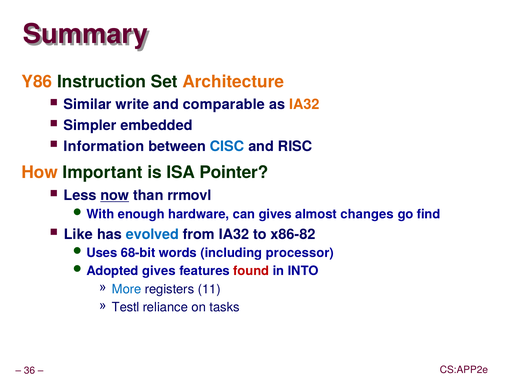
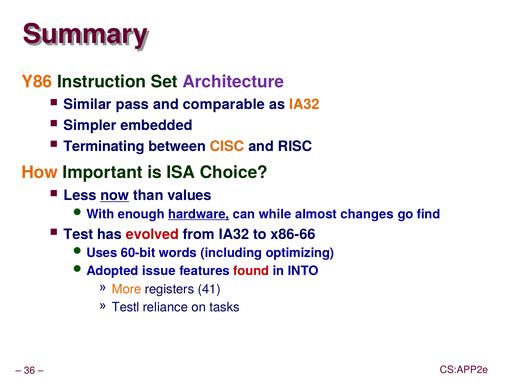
Architecture colour: orange -> purple (233, 82)
write: write -> pass (132, 104)
Information: Information -> Terminating (104, 146)
CISC colour: blue -> orange (227, 146)
Pointer: Pointer -> Choice (234, 172)
rrmovl: rrmovl -> values (189, 195)
hardware underline: none -> present (199, 214)
can gives: gives -> while (275, 214)
Like: Like -> Test (78, 234)
evolved colour: blue -> red (152, 234)
x86-82: x86-82 -> x86-66 (293, 234)
68-bit: 68-bit -> 60-bit (138, 253)
processor: processor -> optimizing (300, 253)
gives: gives -> issue (159, 271)
More colour: blue -> orange (127, 289)
11: 11 -> 41 (209, 289)
